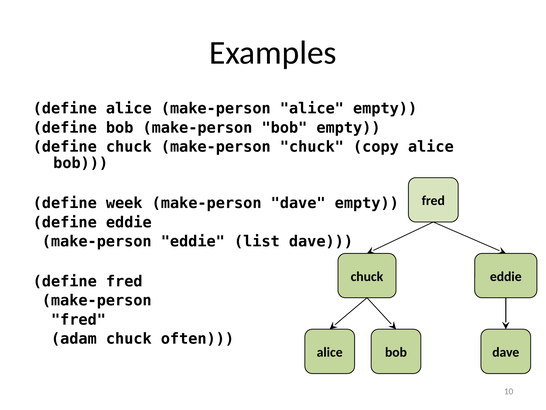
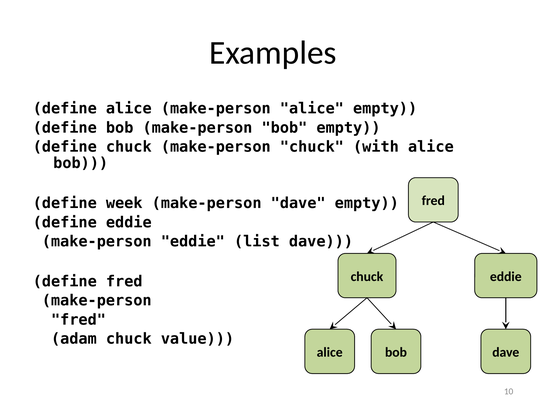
copy: copy -> with (376, 147)
often: often -> value (197, 338)
